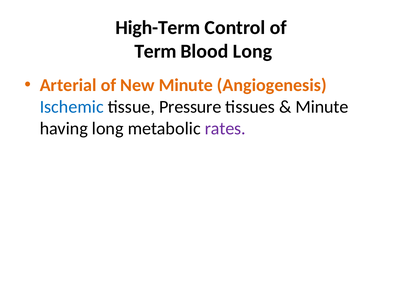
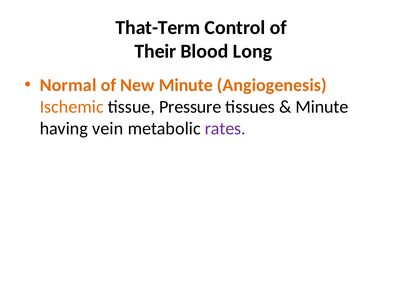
High-Term: High-Term -> That-Term (158, 28)
Term: Term -> Their (155, 51)
Arterial: Arterial -> Normal (68, 85)
Ischemic colour: blue -> orange (72, 107)
having long: long -> vein (108, 129)
